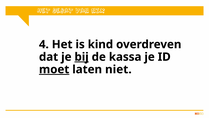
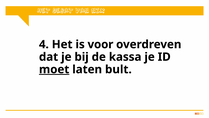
kind: kind -> voor (100, 44)
bij underline: present -> none (82, 57)
niet: niet -> bult (118, 69)
